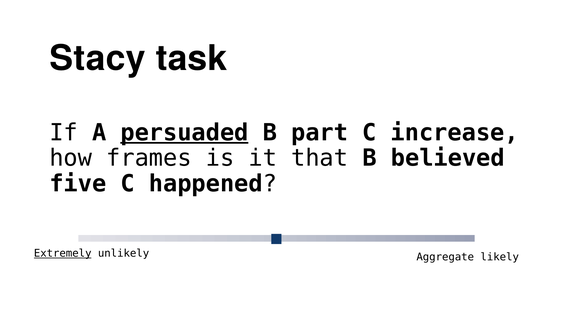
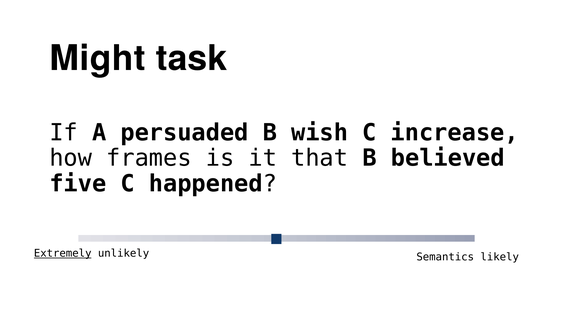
Stacy: Stacy -> Might (98, 58)
persuaded underline: present -> none (184, 133)
part: part -> wish (320, 133)
Aggregate: Aggregate -> Semantics (445, 257)
